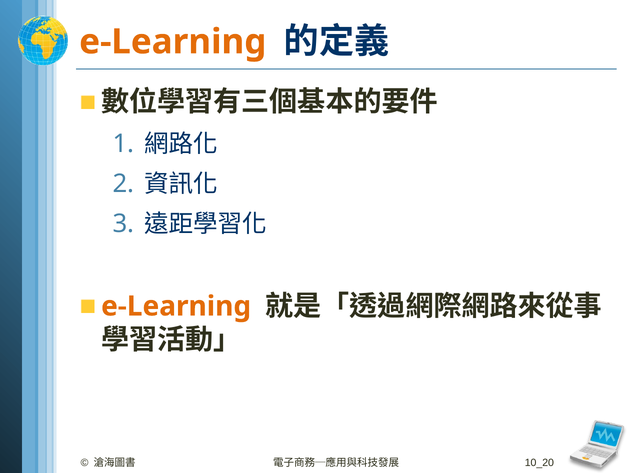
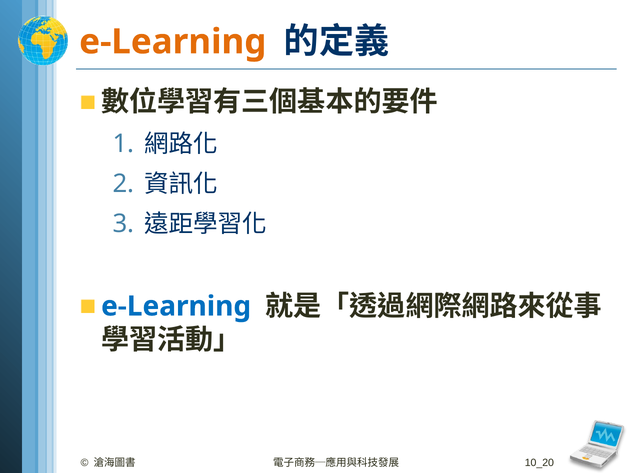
e-Learning colour: orange -> blue (176, 306)
